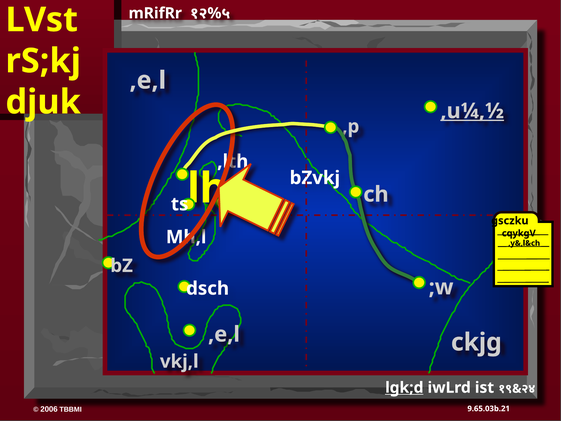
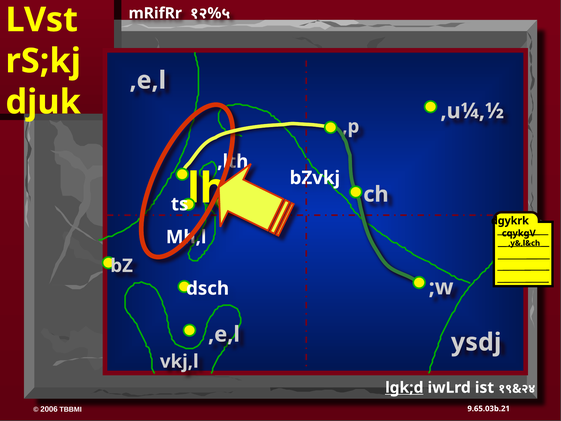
,u¼,½ underline: present -> none (472, 111)
gsczku: gsczku -> dgykrk (510, 221)
ckjg: ckjg -> ysdj (476, 342)
